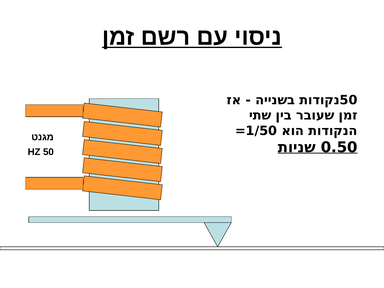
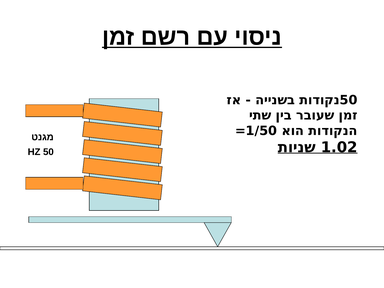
0.50: 0.50 -> 1.02 (339, 148)
